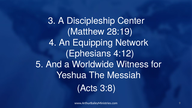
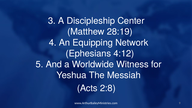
3:8: 3:8 -> 2:8 (108, 88)
